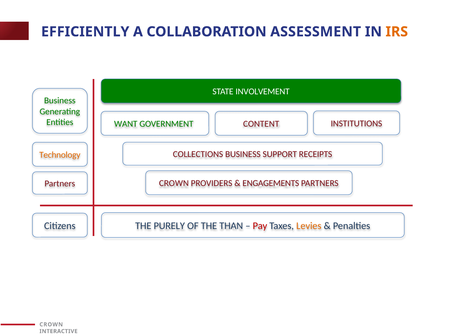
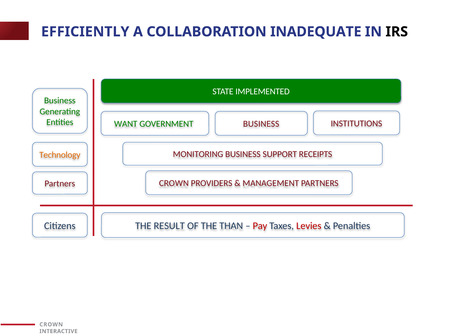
ASSESSMENT: ASSESSMENT -> INADEQUATE (316, 32)
IRS colour: orange -> black (397, 32)
INVOLVEMENT: INVOLVEMENT -> IMPLEMENTED (263, 92)
CONTENT: CONTENT -> BUSINESS (261, 124)
COLLECTIONS: COLLECTIONS -> MONITORING (198, 154)
ENGAGEMENTS: ENGAGEMENTS -> MANAGEMENT (271, 183)
PURELY: PURELY -> RESULT (169, 226)
Levies colour: orange -> red (309, 226)
